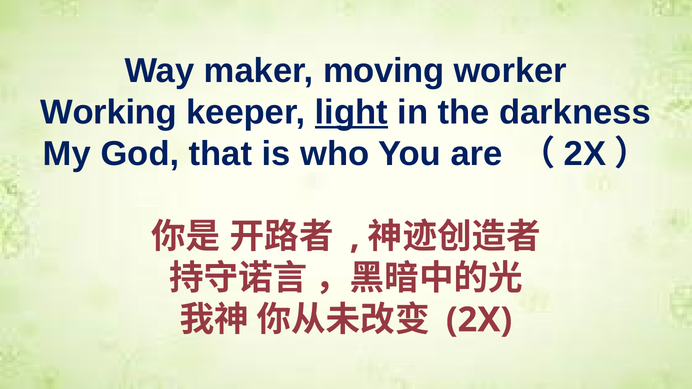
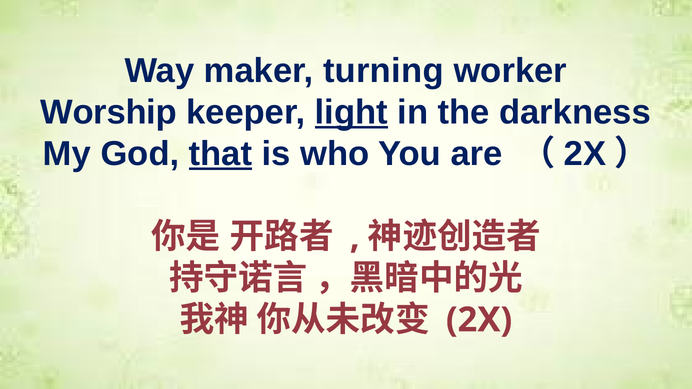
moving: moving -> turning (383, 71)
Working: Working -> Worship (109, 112)
that underline: none -> present (221, 154)
